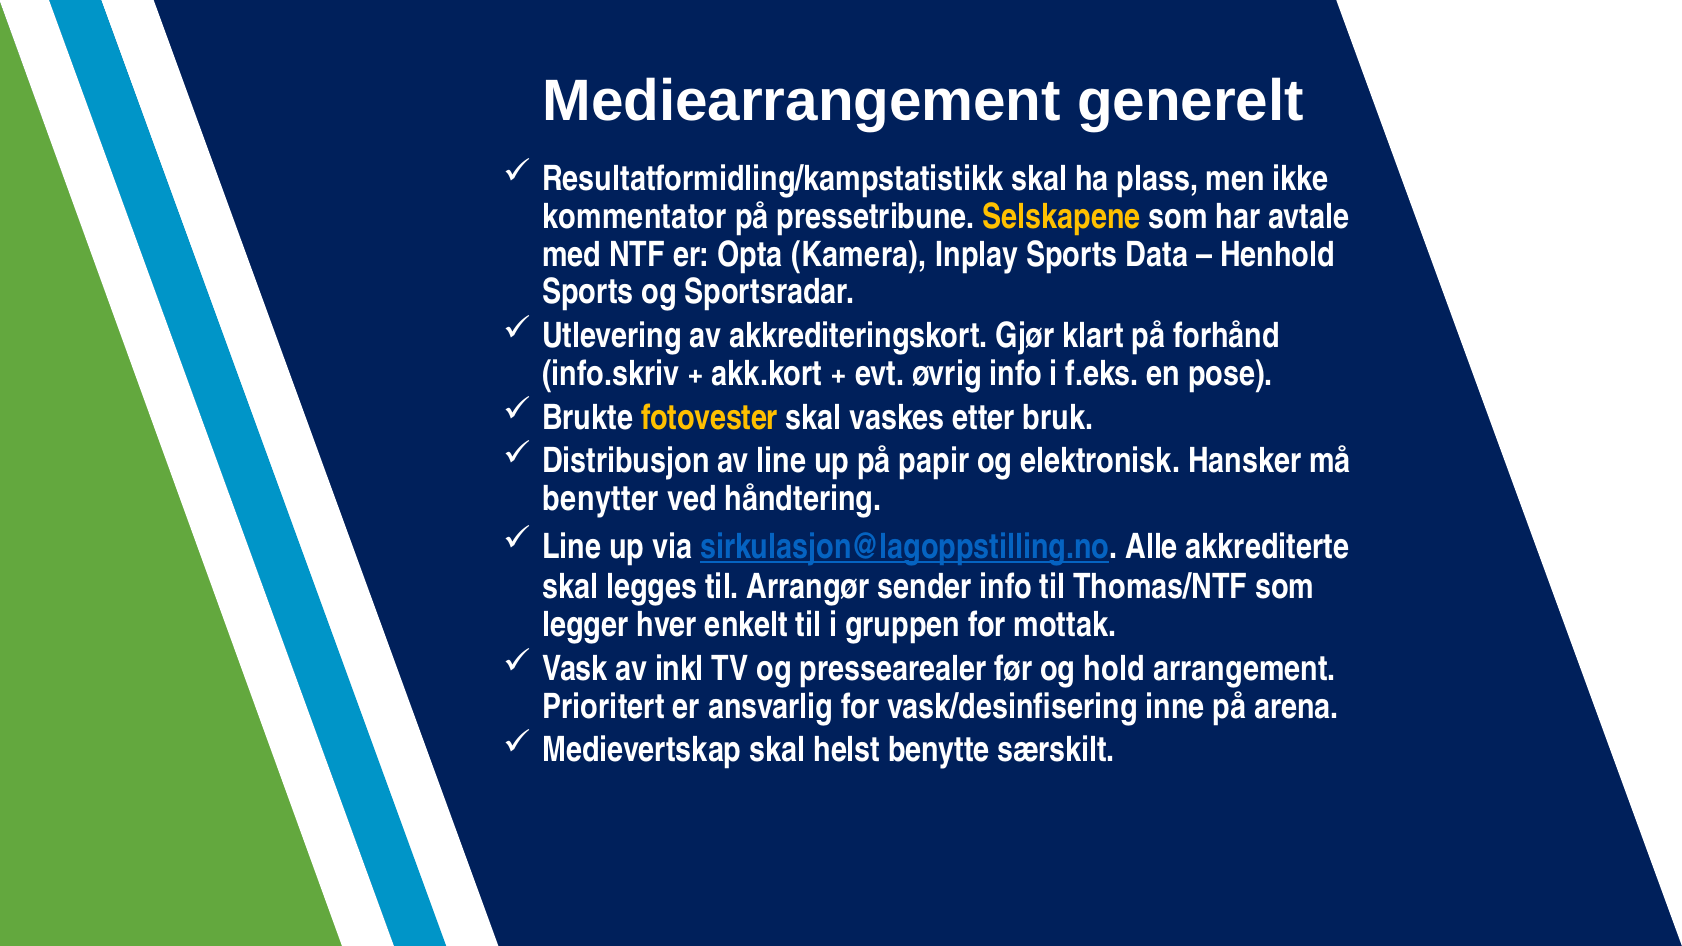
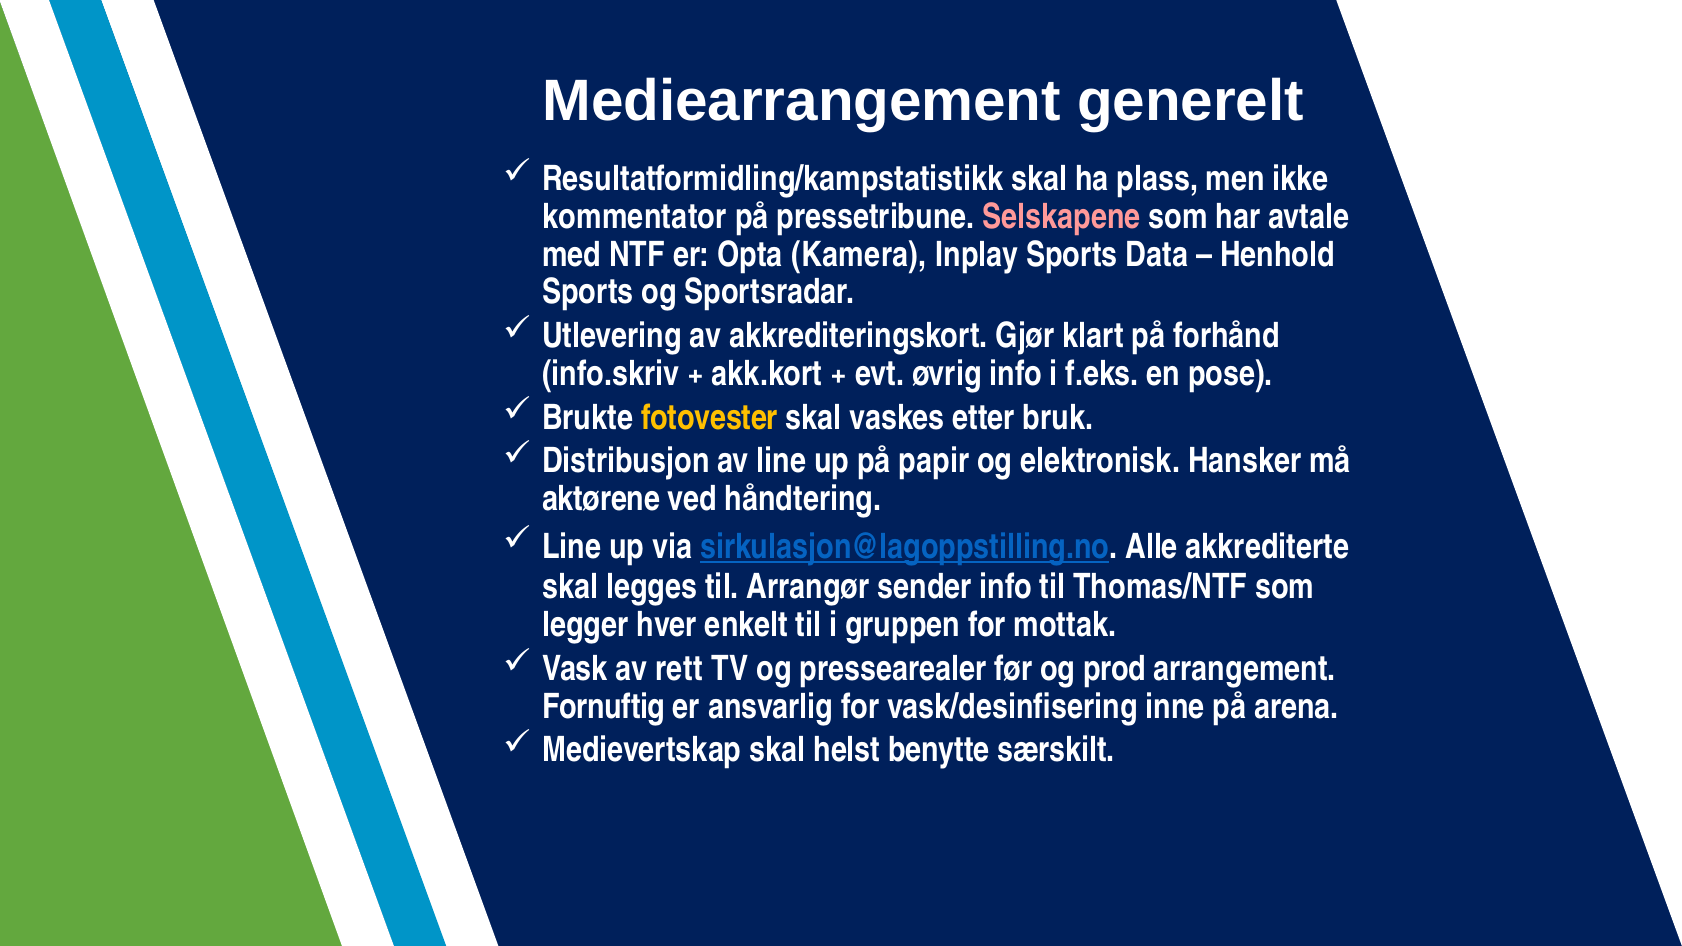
Selskapene colour: yellow -> pink (1062, 217)
benytter: benytter -> aktørene (601, 499)
inkl: inkl -> rett (679, 669)
hold: hold -> prod (1115, 669)
Prioritert: Prioritert -> Fornuftig (604, 707)
